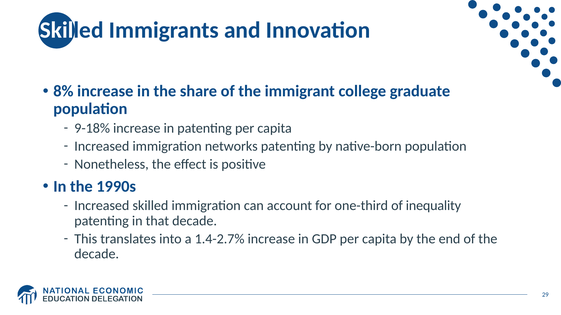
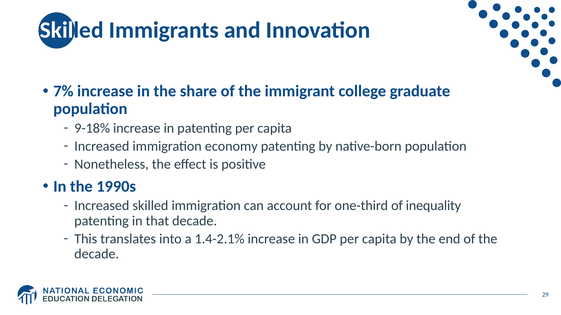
8%: 8% -> 7% (63, 91)
networks: networks -> economy (231, 146)
1.4-2.7%: 1.4-2.7% -> 1.4-2.1% (220, 239)
